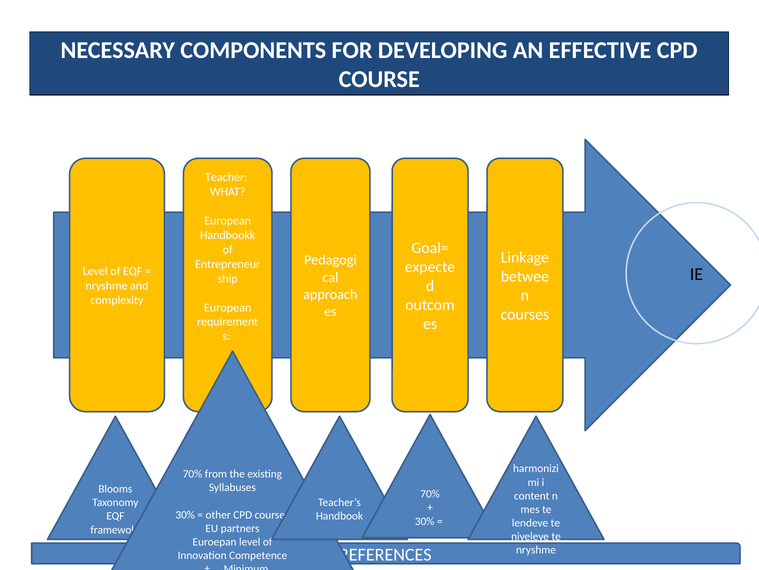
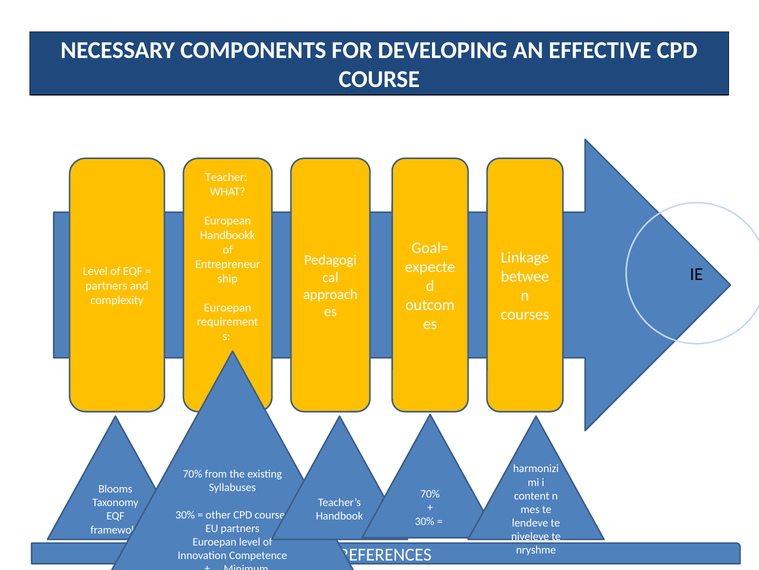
nryshme: nryshme -> partners (106, 285)
European: European -> Euroepan (228, 307)
